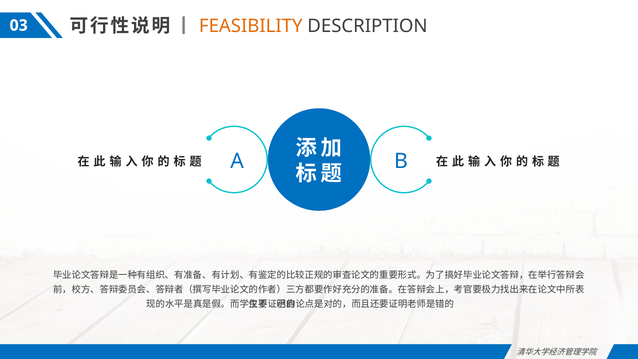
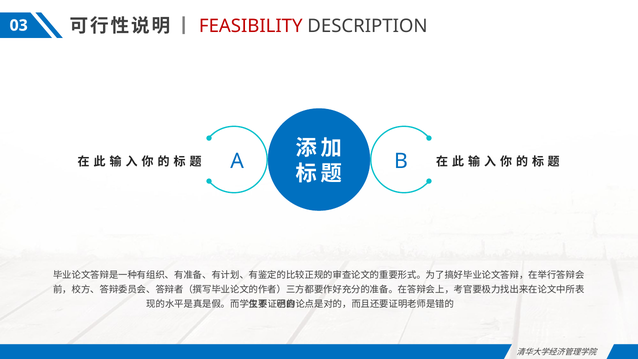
FEASIBILITY colour: orange -> red (251, 26)
